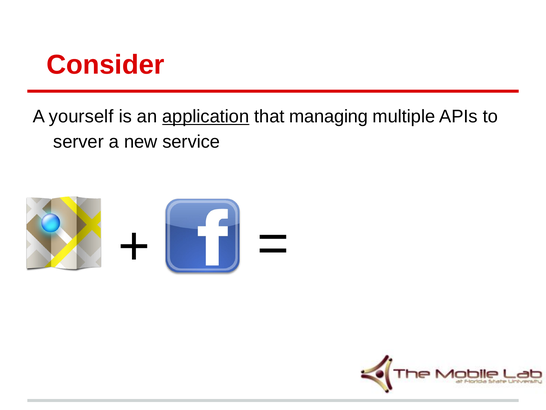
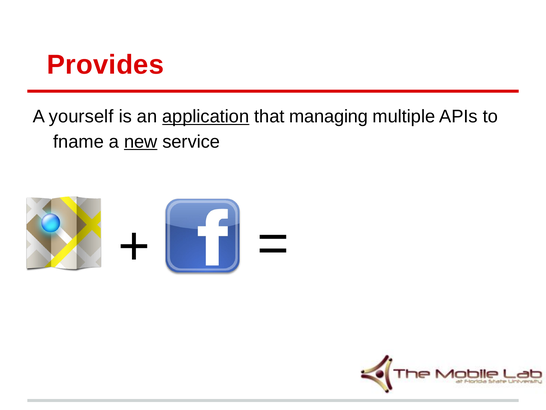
Consider: Consider -> Provides (105, 65)
server: server -> fname (79, 142)
new underline: none -> present (141, 142)
